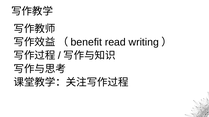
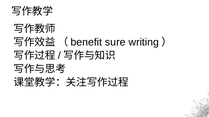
read: read -> sure (115, 42)
